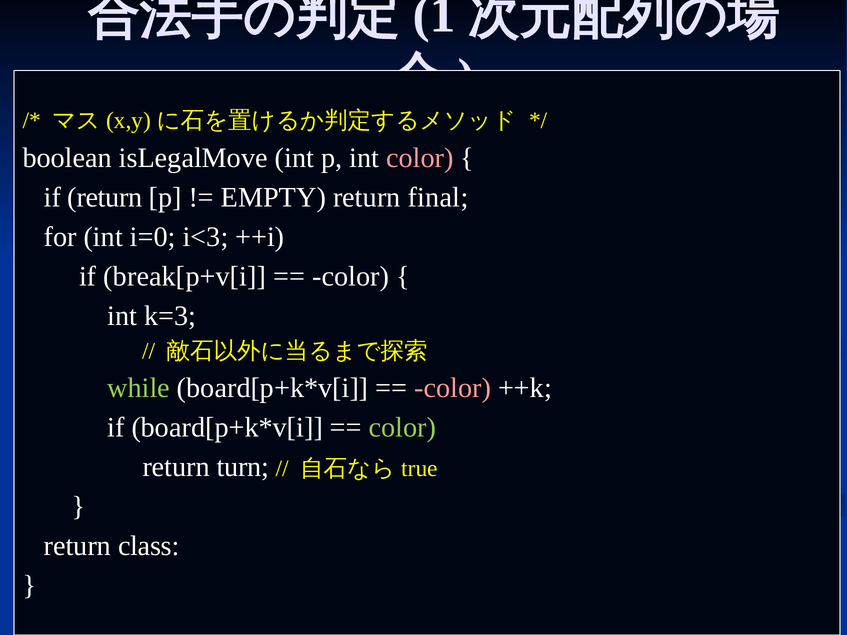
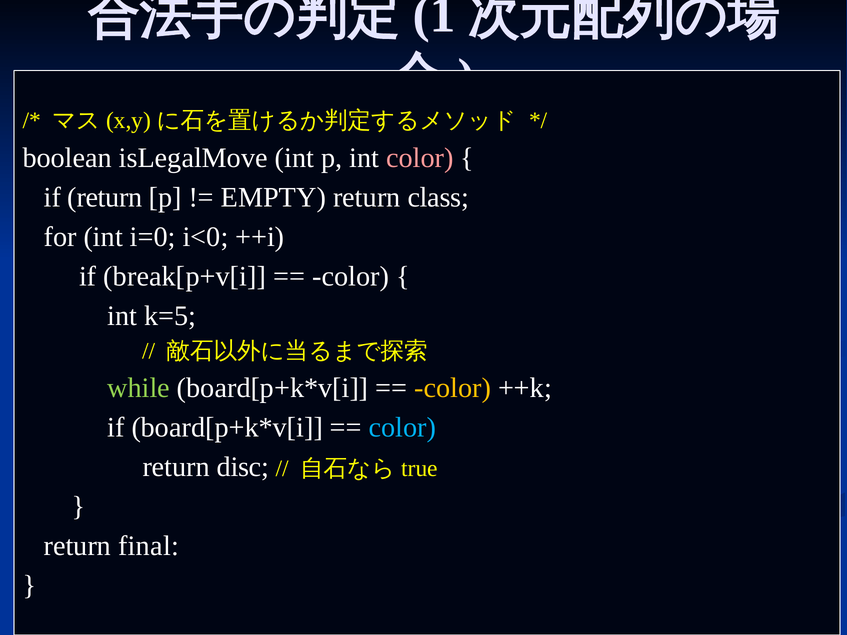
final: final -> class (438, 197)
i<3: i<3 -> i<0 (205, 237)
k=3: k=3 -> k=5 (170, 316)
color colour: pink -> yellow (453, 388)
color colour: light green -> light blue (403, 428)
turn: turn -> disc (243, 467)
class: class -> final (149, 546)
